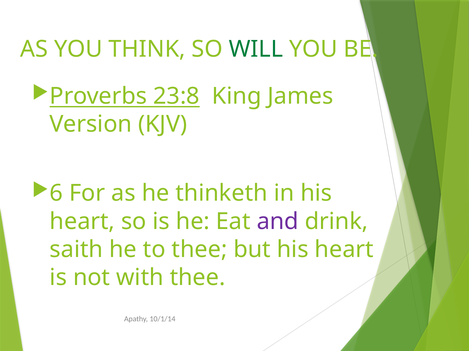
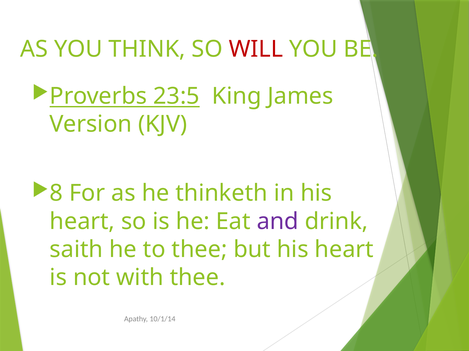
WILL colour: green -> red (256, 49)
23:8: 23:8 -> 23:5 (176, 96)
6: 6 -> 8 (56, 194)
